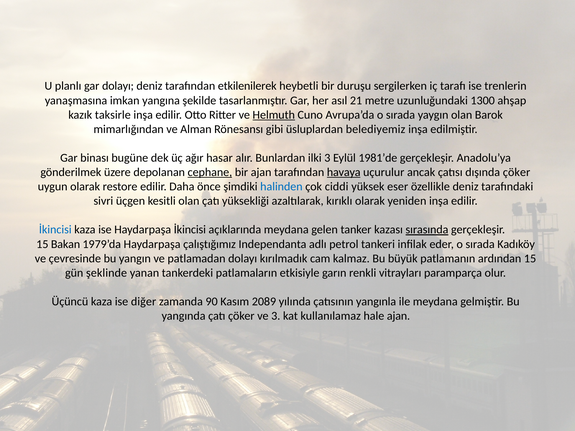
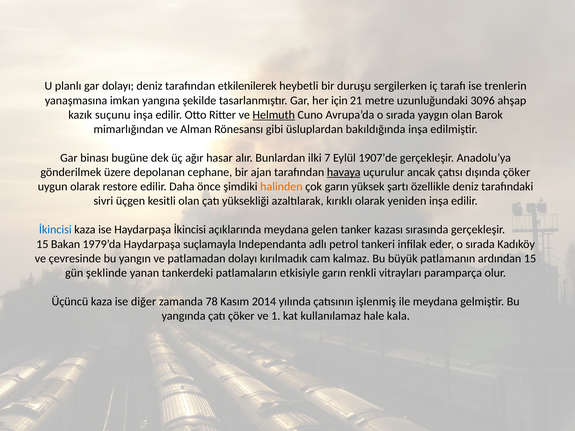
asıl: asıl -> için (339, 100)
1300: 1300 -> 3096 (483, 100)
taksirle: taksirle -> suçunu (113, 115)
belediyemiz: belediyemiz -> bakıldığında (376, 129)
ilki 3: 3 -> 7 (327, 158)
1981’de: 1981’de -> 1907’de (378, 158)
cephane underline: present -> none (210, 172)
halinden colour: blue -> orange (281, 187)
çok ciddi: ciddi -> garın (337, 187)
eser: eser -> şartı (398, 187)
sırasında underline: present -> none (427, 230)
çalıştığımız: çalıştığımız -> suçlamayla (210, 244)
90: 90 -> 78 (212, 302)
2089: 2089 -> 2014 (264, 302)
yangınla: yangınla -> işlenmiş (376, 302)
ve 3: 3 -> 1 (276, 316)
hale ajan: ajan -> kala (398, 316)
